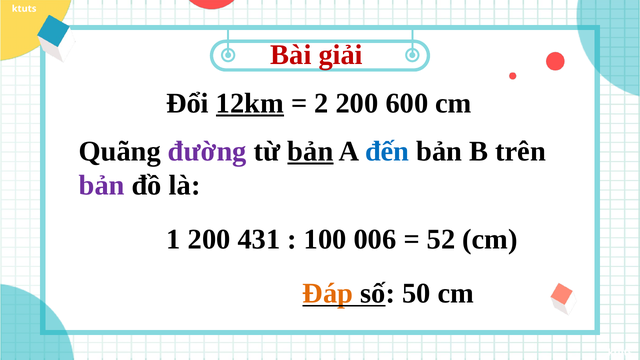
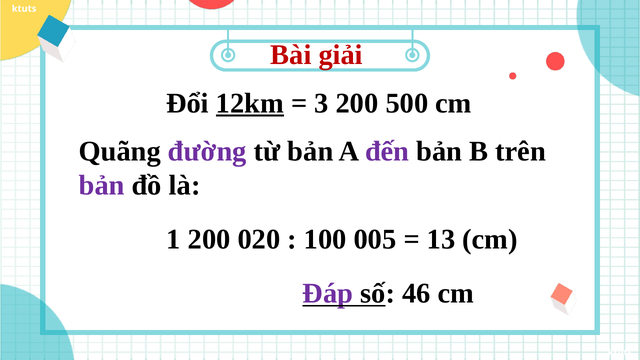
2: 2 -> 3 (322, 103)
600: 600 -> 500 (407, 103)
bản underline: present -> none (310, 151)
đến colour: blue -> purple (387, 151)
431: 431 -> 020 (259, 239)
006: 006 -> 005 (375, 239)
52: 52 -> 13 (441, 239)
Đáp colour: orange -> purple (328, 293)
50: 50 -> 46 (416, 293)
